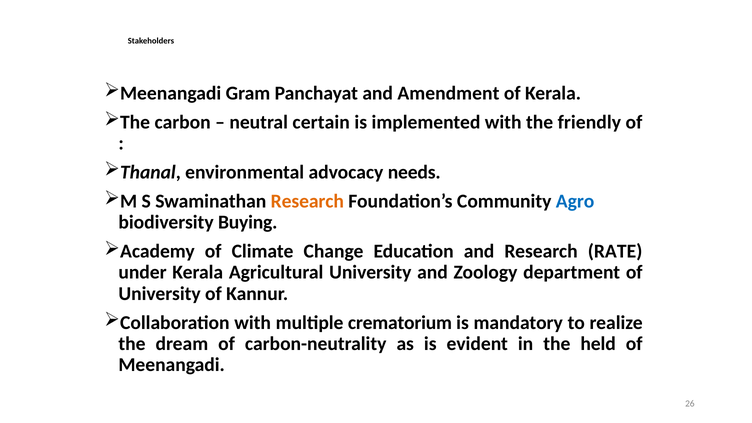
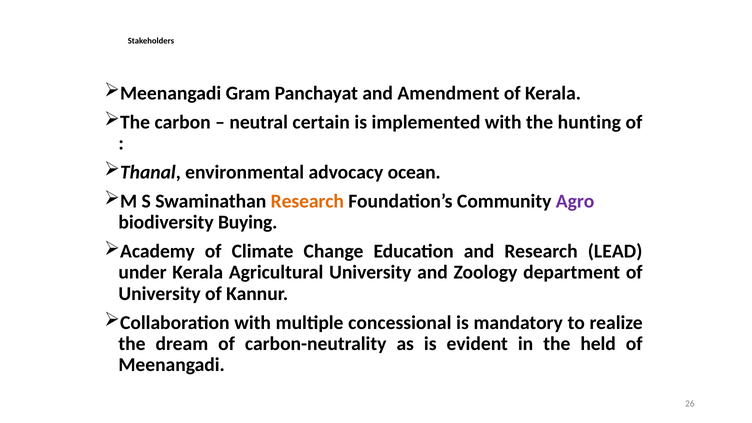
friendly: friendly -> hunting (589, 122)
needs: needs -> ocean (414, 172)
Agro colour: blue -> purple (575, 201)
RATE: RATE -> LEAD (615, 251)
crematorium: crematorium -> concessional (400, 323)
